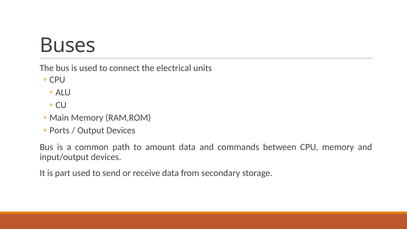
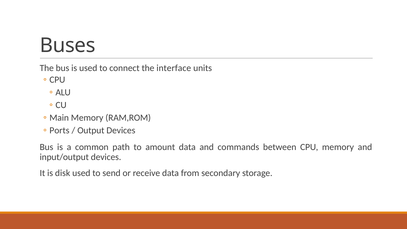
electrical: electrical -> interface (174, 68)
part: part -> disk (63, 173)
